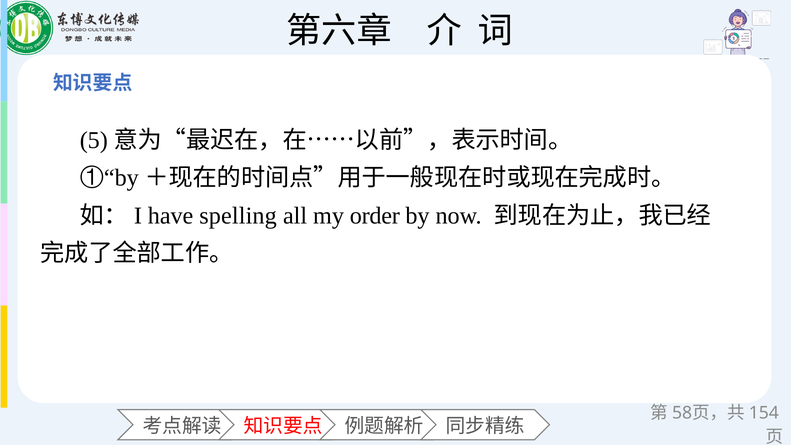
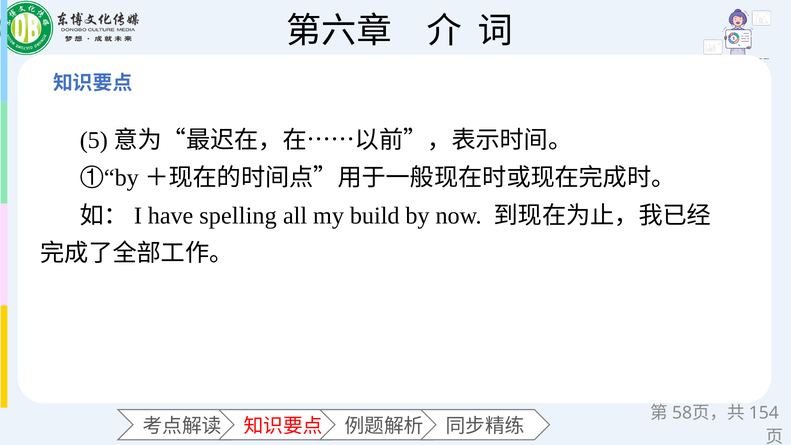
order: order -> build (375, 216)
